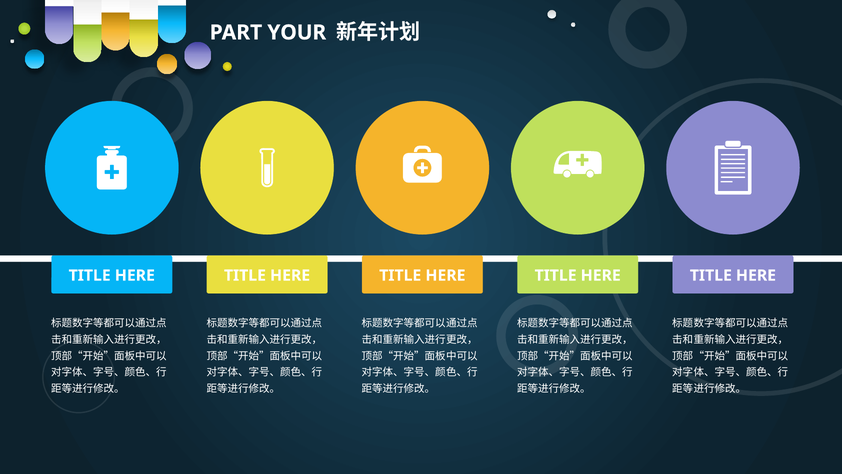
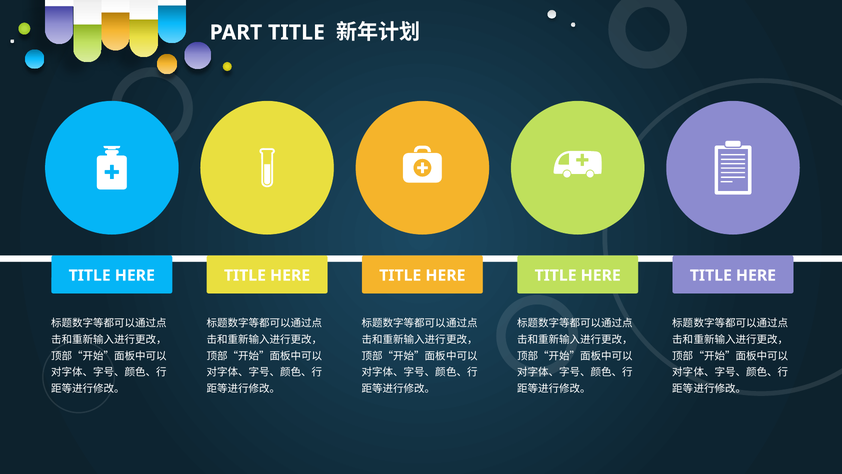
PART YOUR: YOUR -> TITLE (297, 33)
